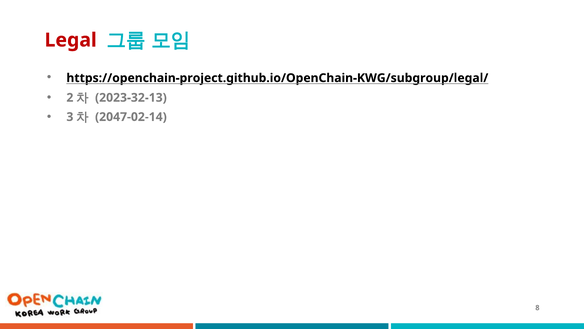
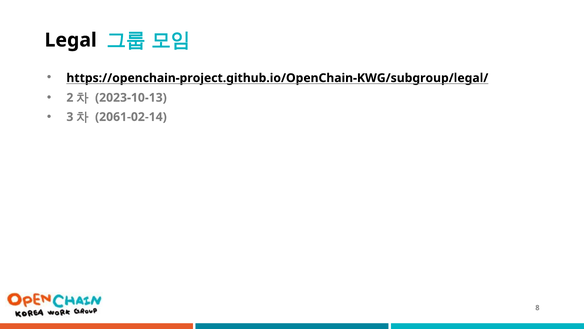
Legal colour: red -> black (71, 40)
2023-32-13: 2023-32-13 -> 2023-10-13 (131, 98)
2047-02-14: 2047-02-14 -> 2061-02-14 (131, 117)
